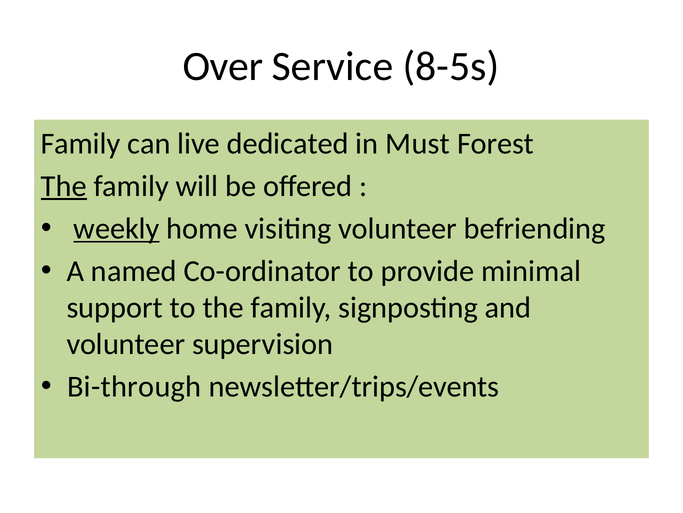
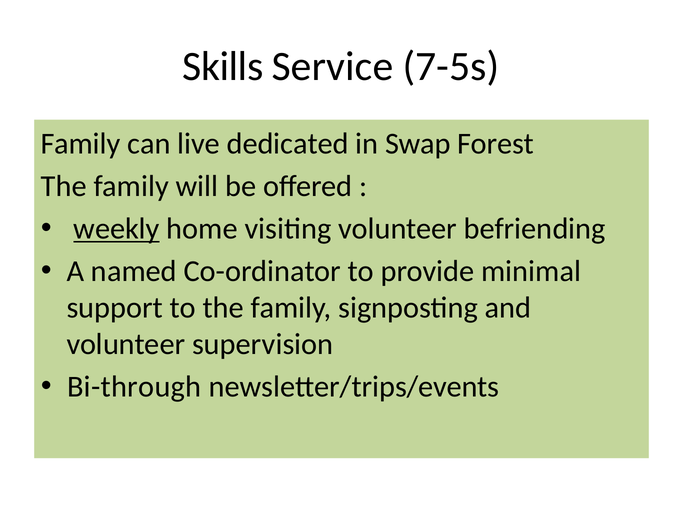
Over: Over -> Skills (223, 66)
8-5s: 8-5s -> 7-5s (451, 66)
Must: Must -> Swap (418, 143)
The underline: present -> none (64, 186)
